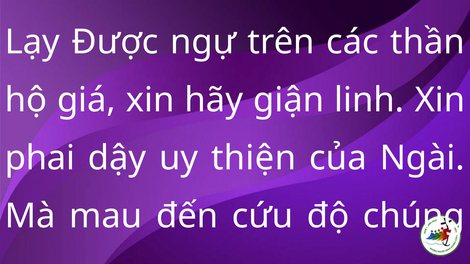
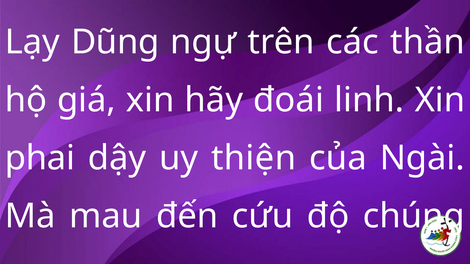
Được: Được -> Dũng (115, 42)
giận: giận -> đoái (289, 100)
